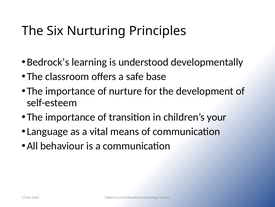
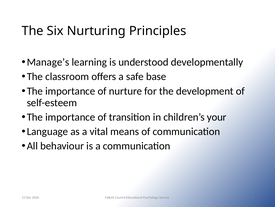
Bedrock’s: Bedrock’s -> Manage’s (48, 62)
